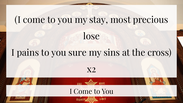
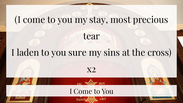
lose: lose -> tear (91, 36)
pains: pains -> laden (28, 53)
